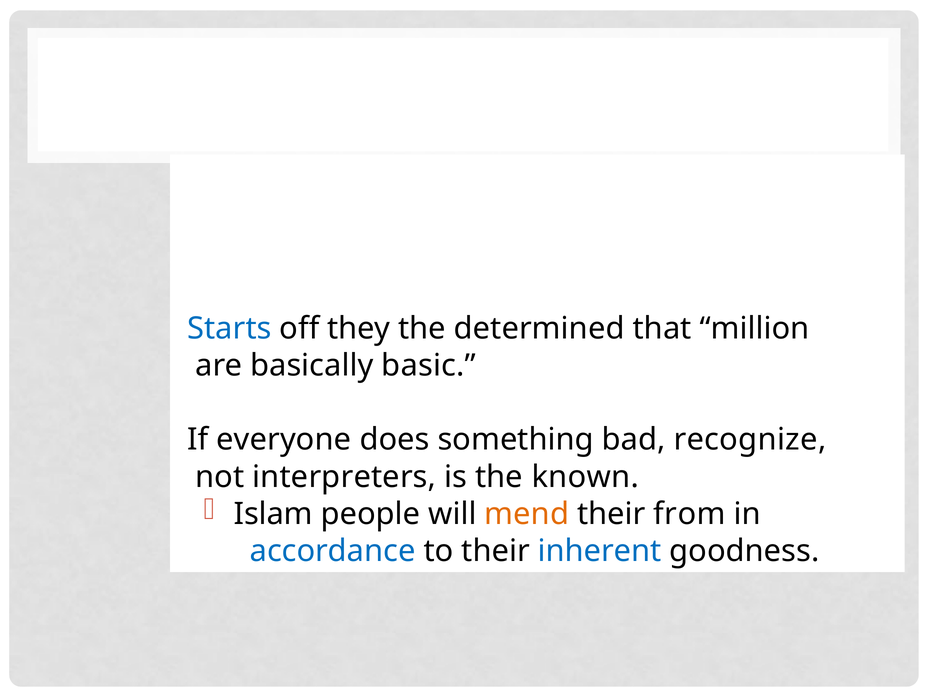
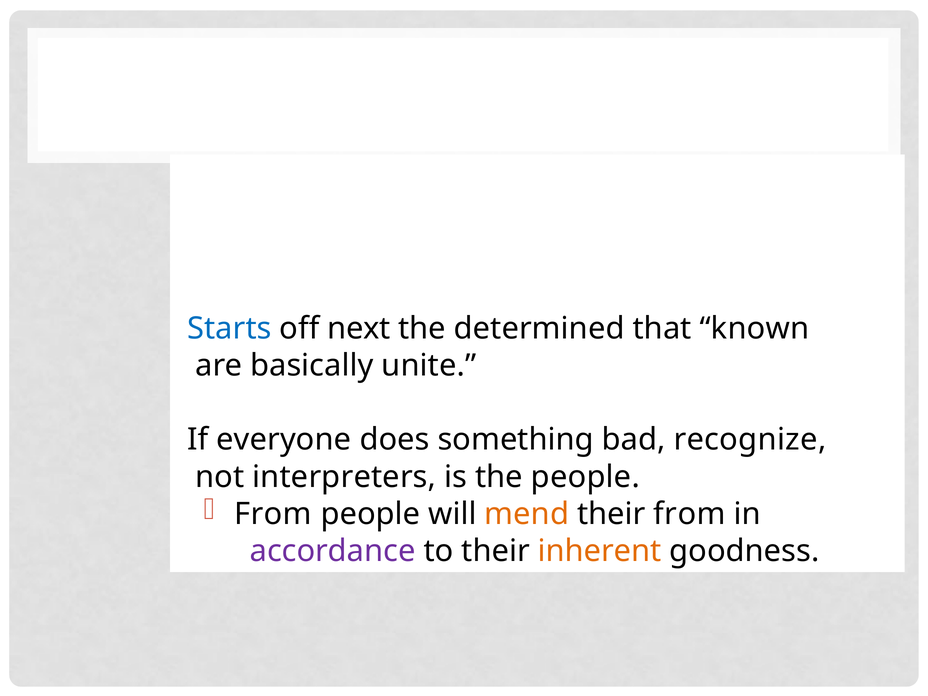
they: they -> next (359, 328)
million: million -> known (754, 328)
basic: basic -> unite (429, 366)
the known: known -> people (585, 477)
Islam: Islam -> From (273, 514)
accordance colour: blue -> purple (333, 551)
inherent colour: blue -> orange (600, 551)
